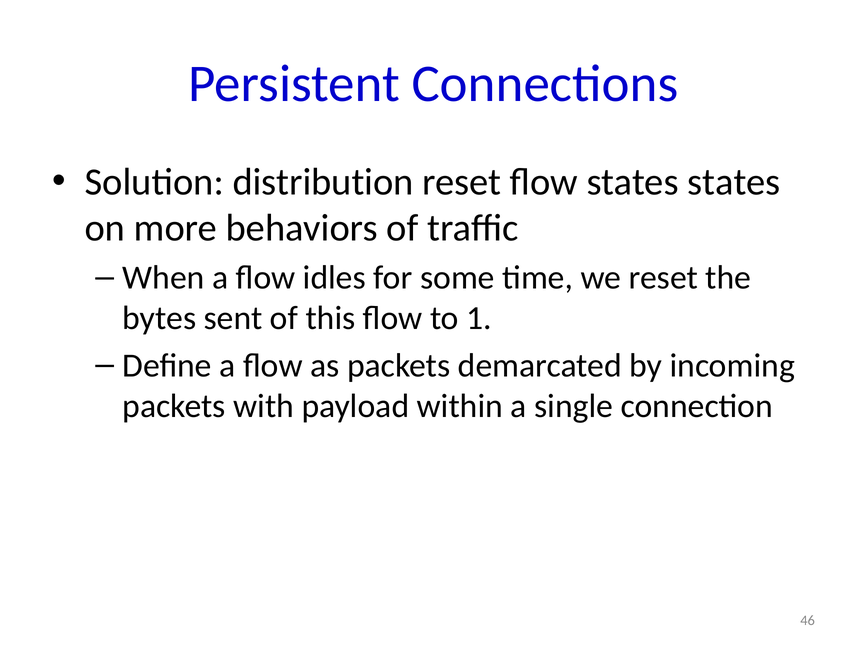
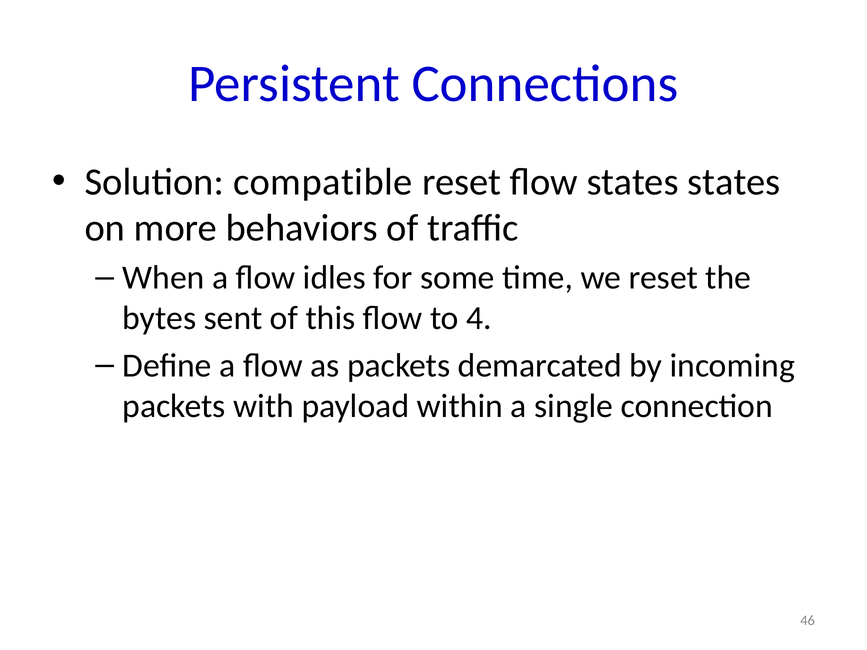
distribution: distribution -> compatible (323, 182)
1: 1 -> 4 (479, 318)
